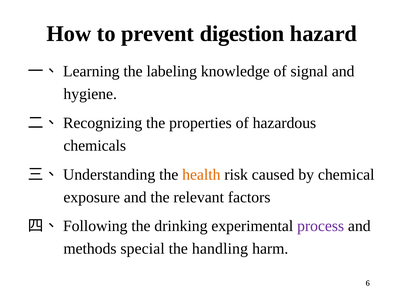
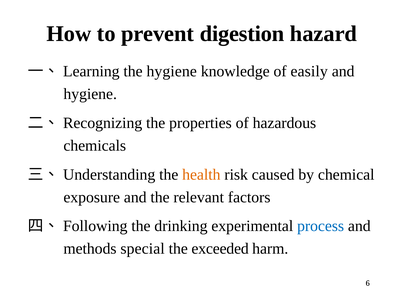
the labeling: labeling -> hygiene (172, 71)
signal: signal -> easily (309, 71)
process colour: purple -> blue (321, 226)
handling: handling -> exceeded (220, 249)
